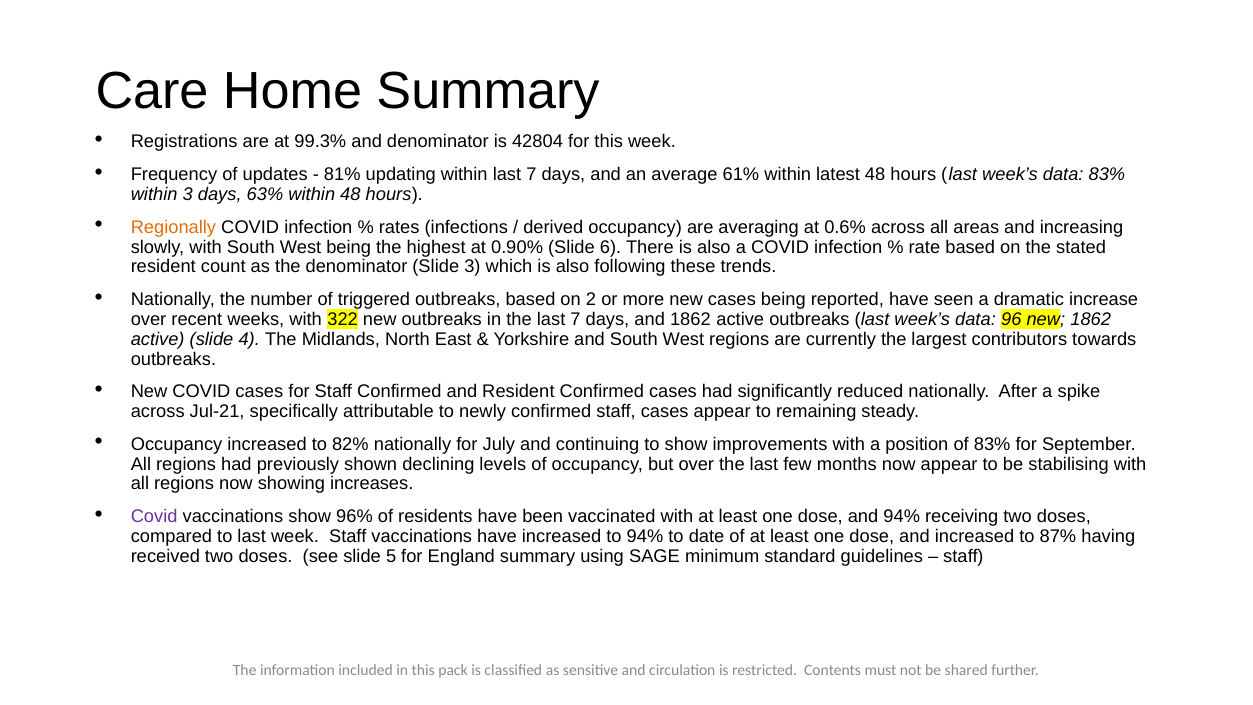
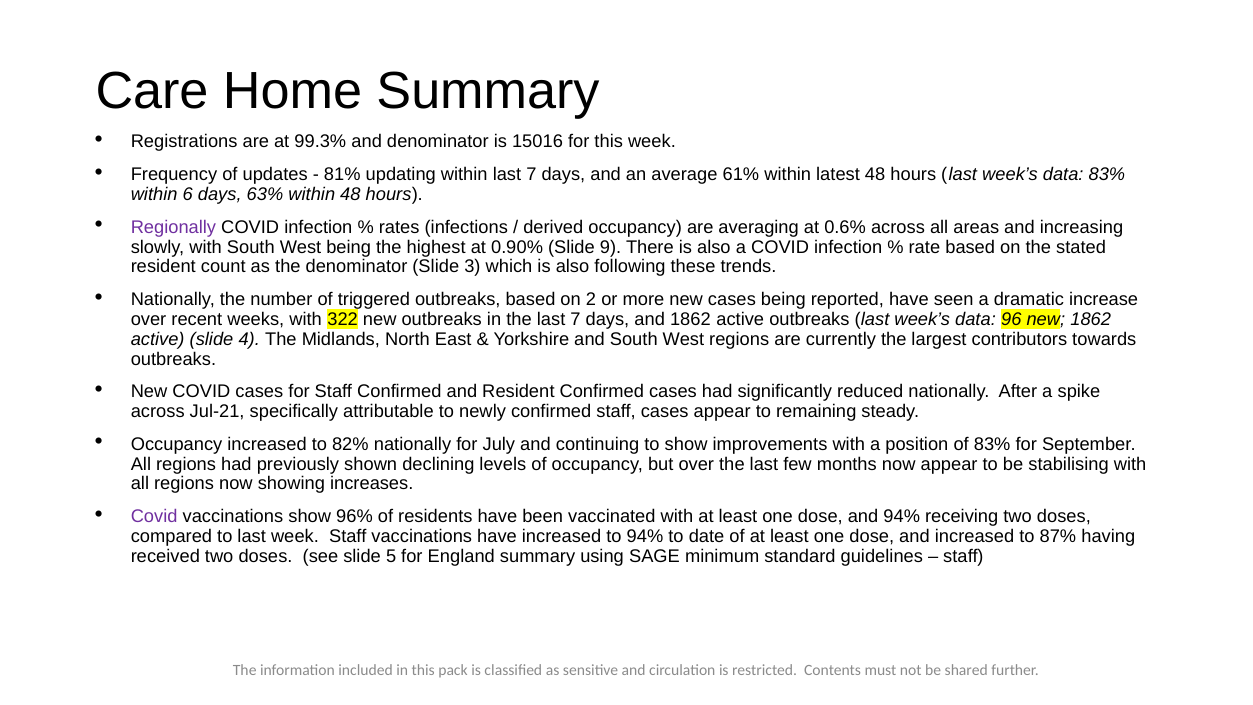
42804: 42804 -> 15016 (538, 142)
within 3: 3 -> 6 (188, 194)
Regionally colour: orange -> purple (173, 227)
6: 6 -> 9 (611, 247)
